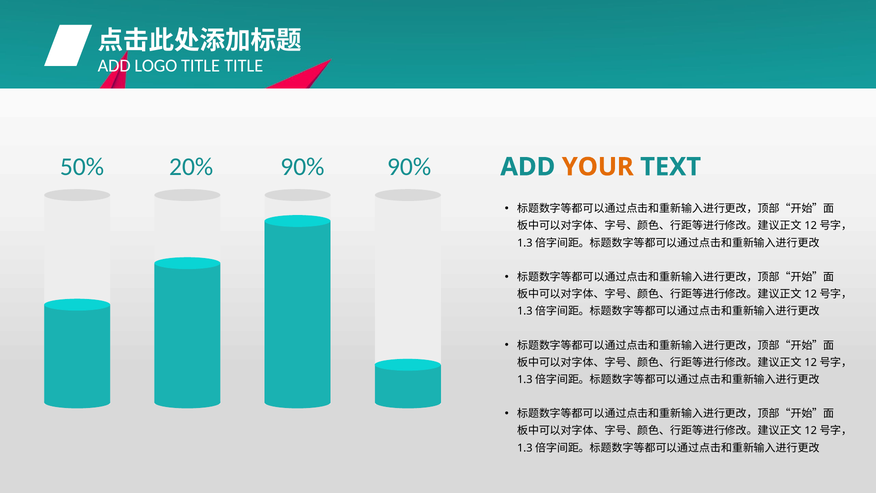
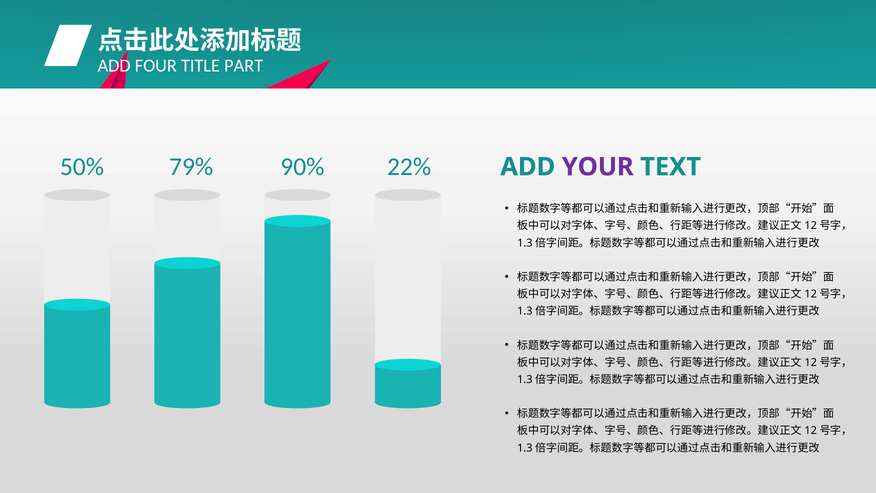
LOGO: LOGO -> FOUR (156, 66)
TITLE TITLE: TITLE -> PART (244, 66)
20%: 20% -> 79% (191, 167)
90% 90%: 90% -> 22% (409, 167)
YOUR colour: orange -> purple (598, 167)
